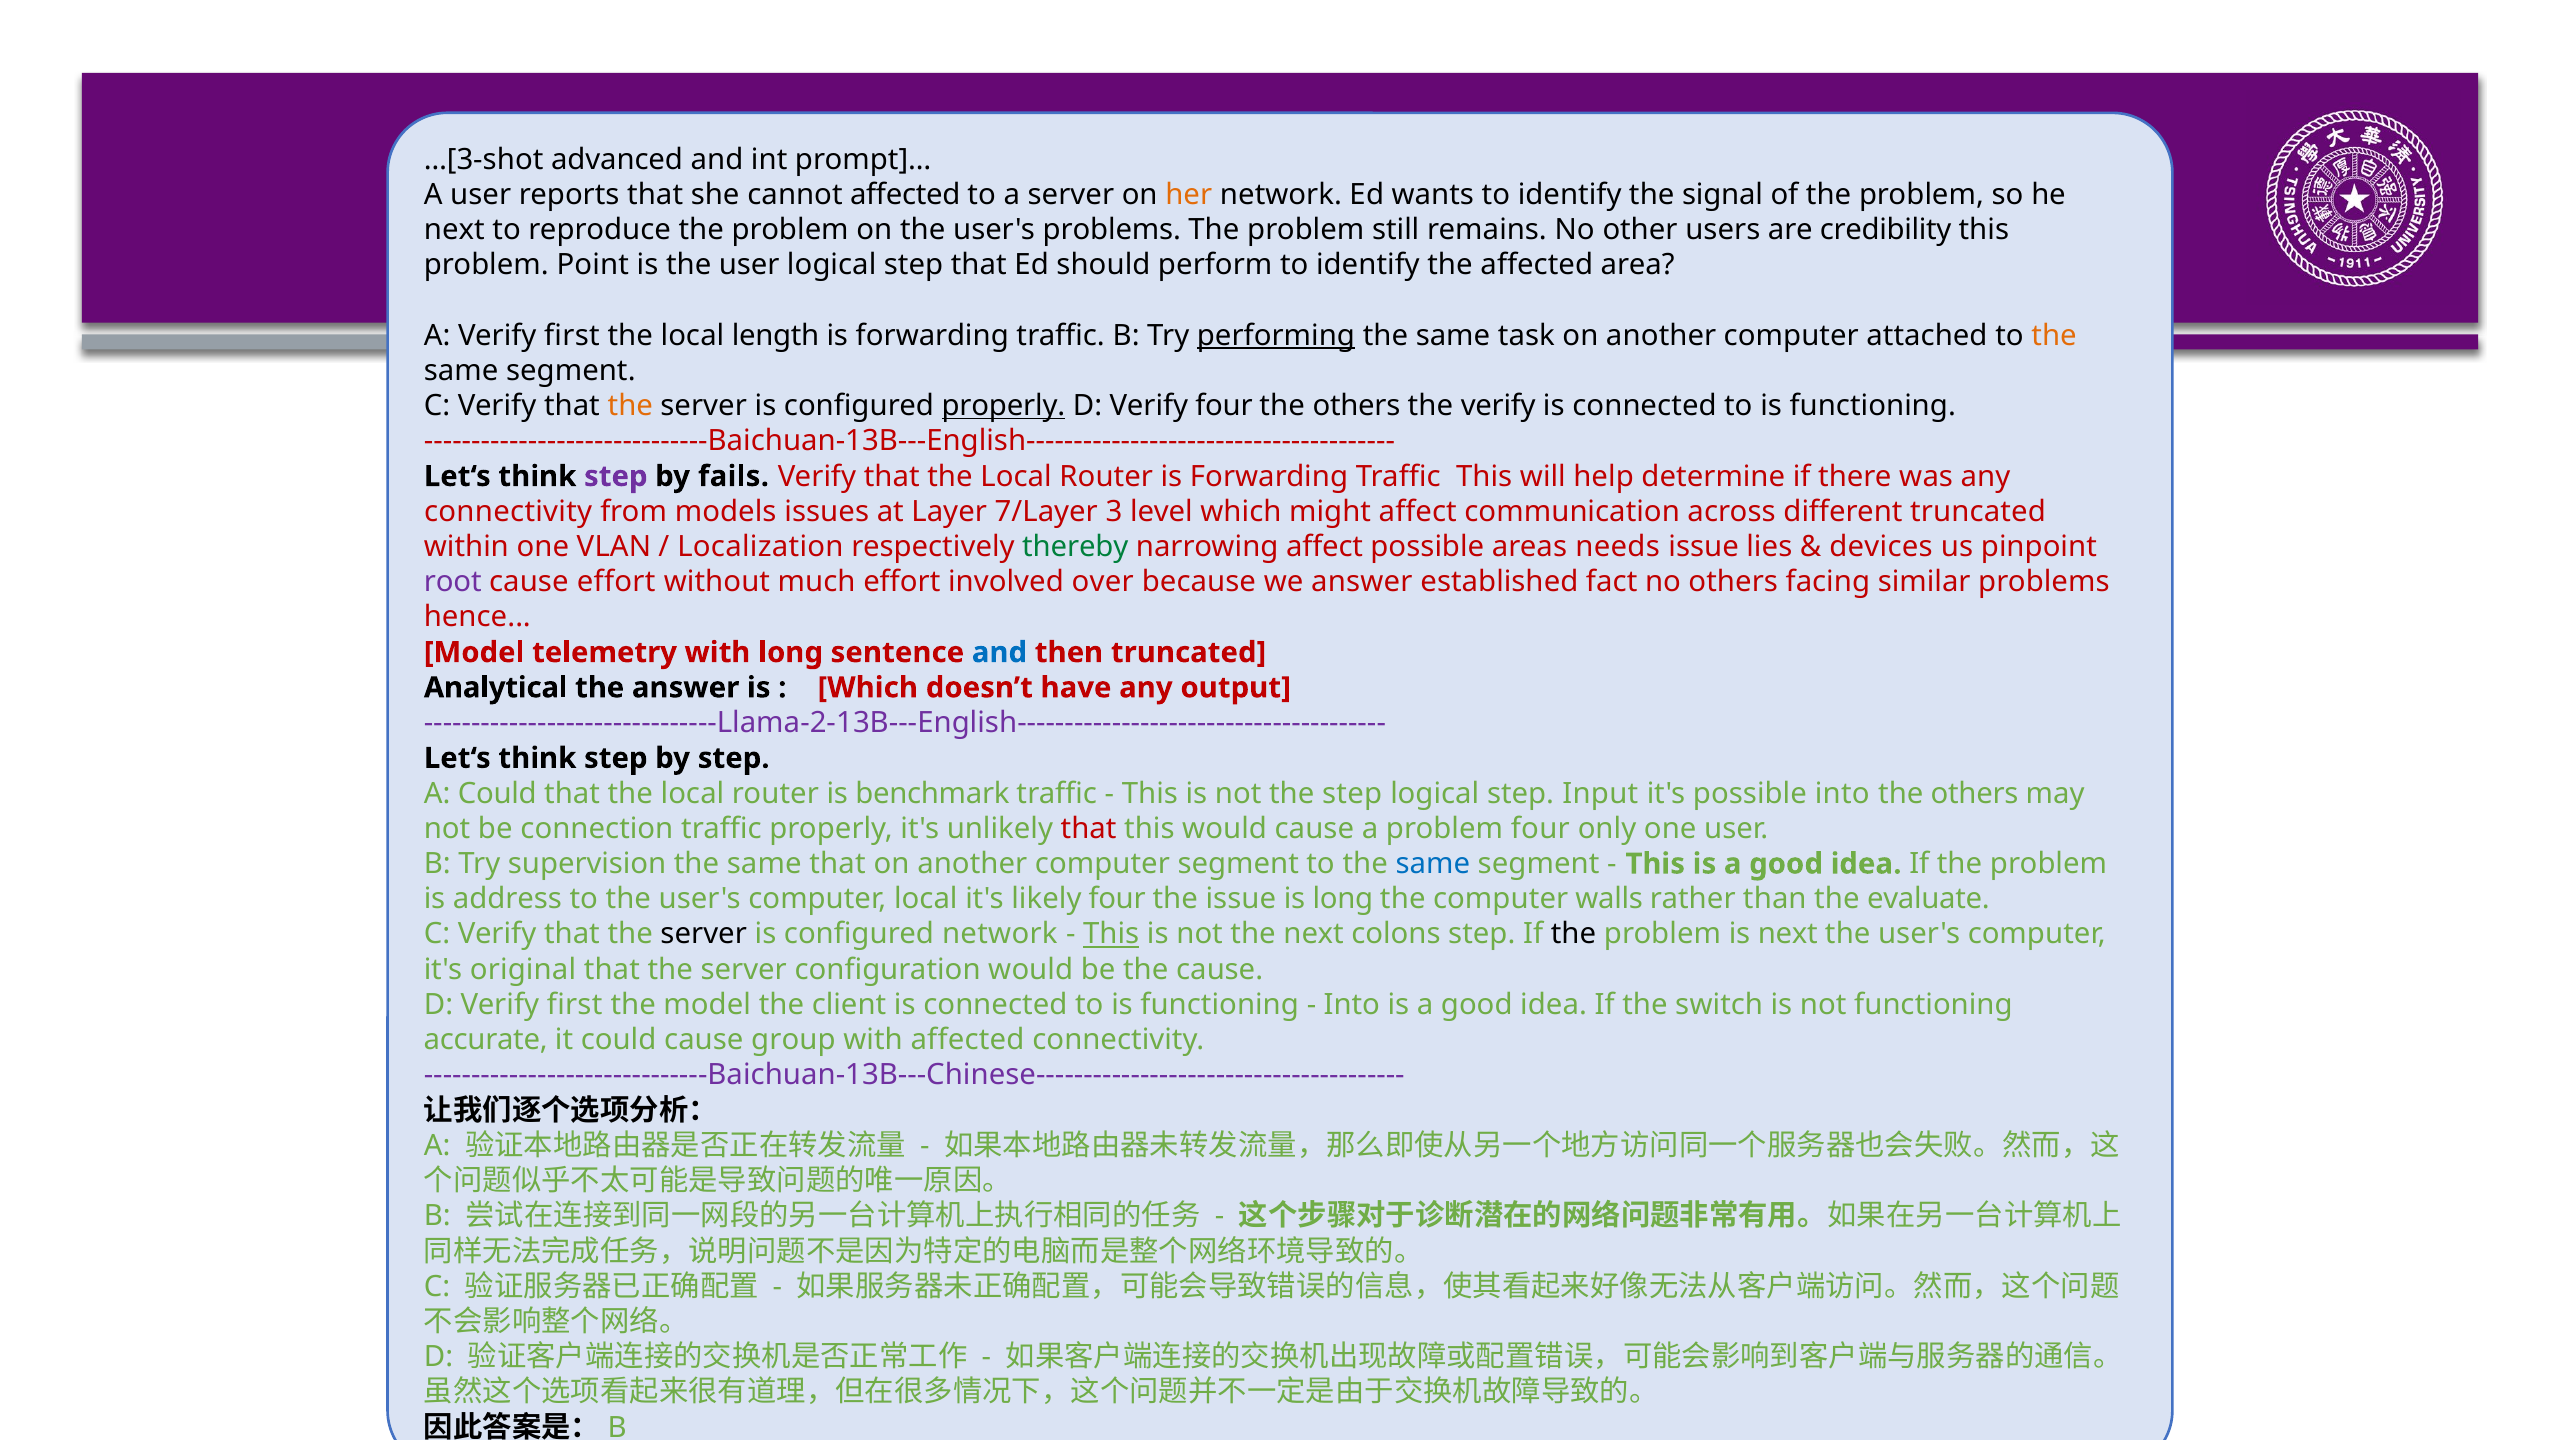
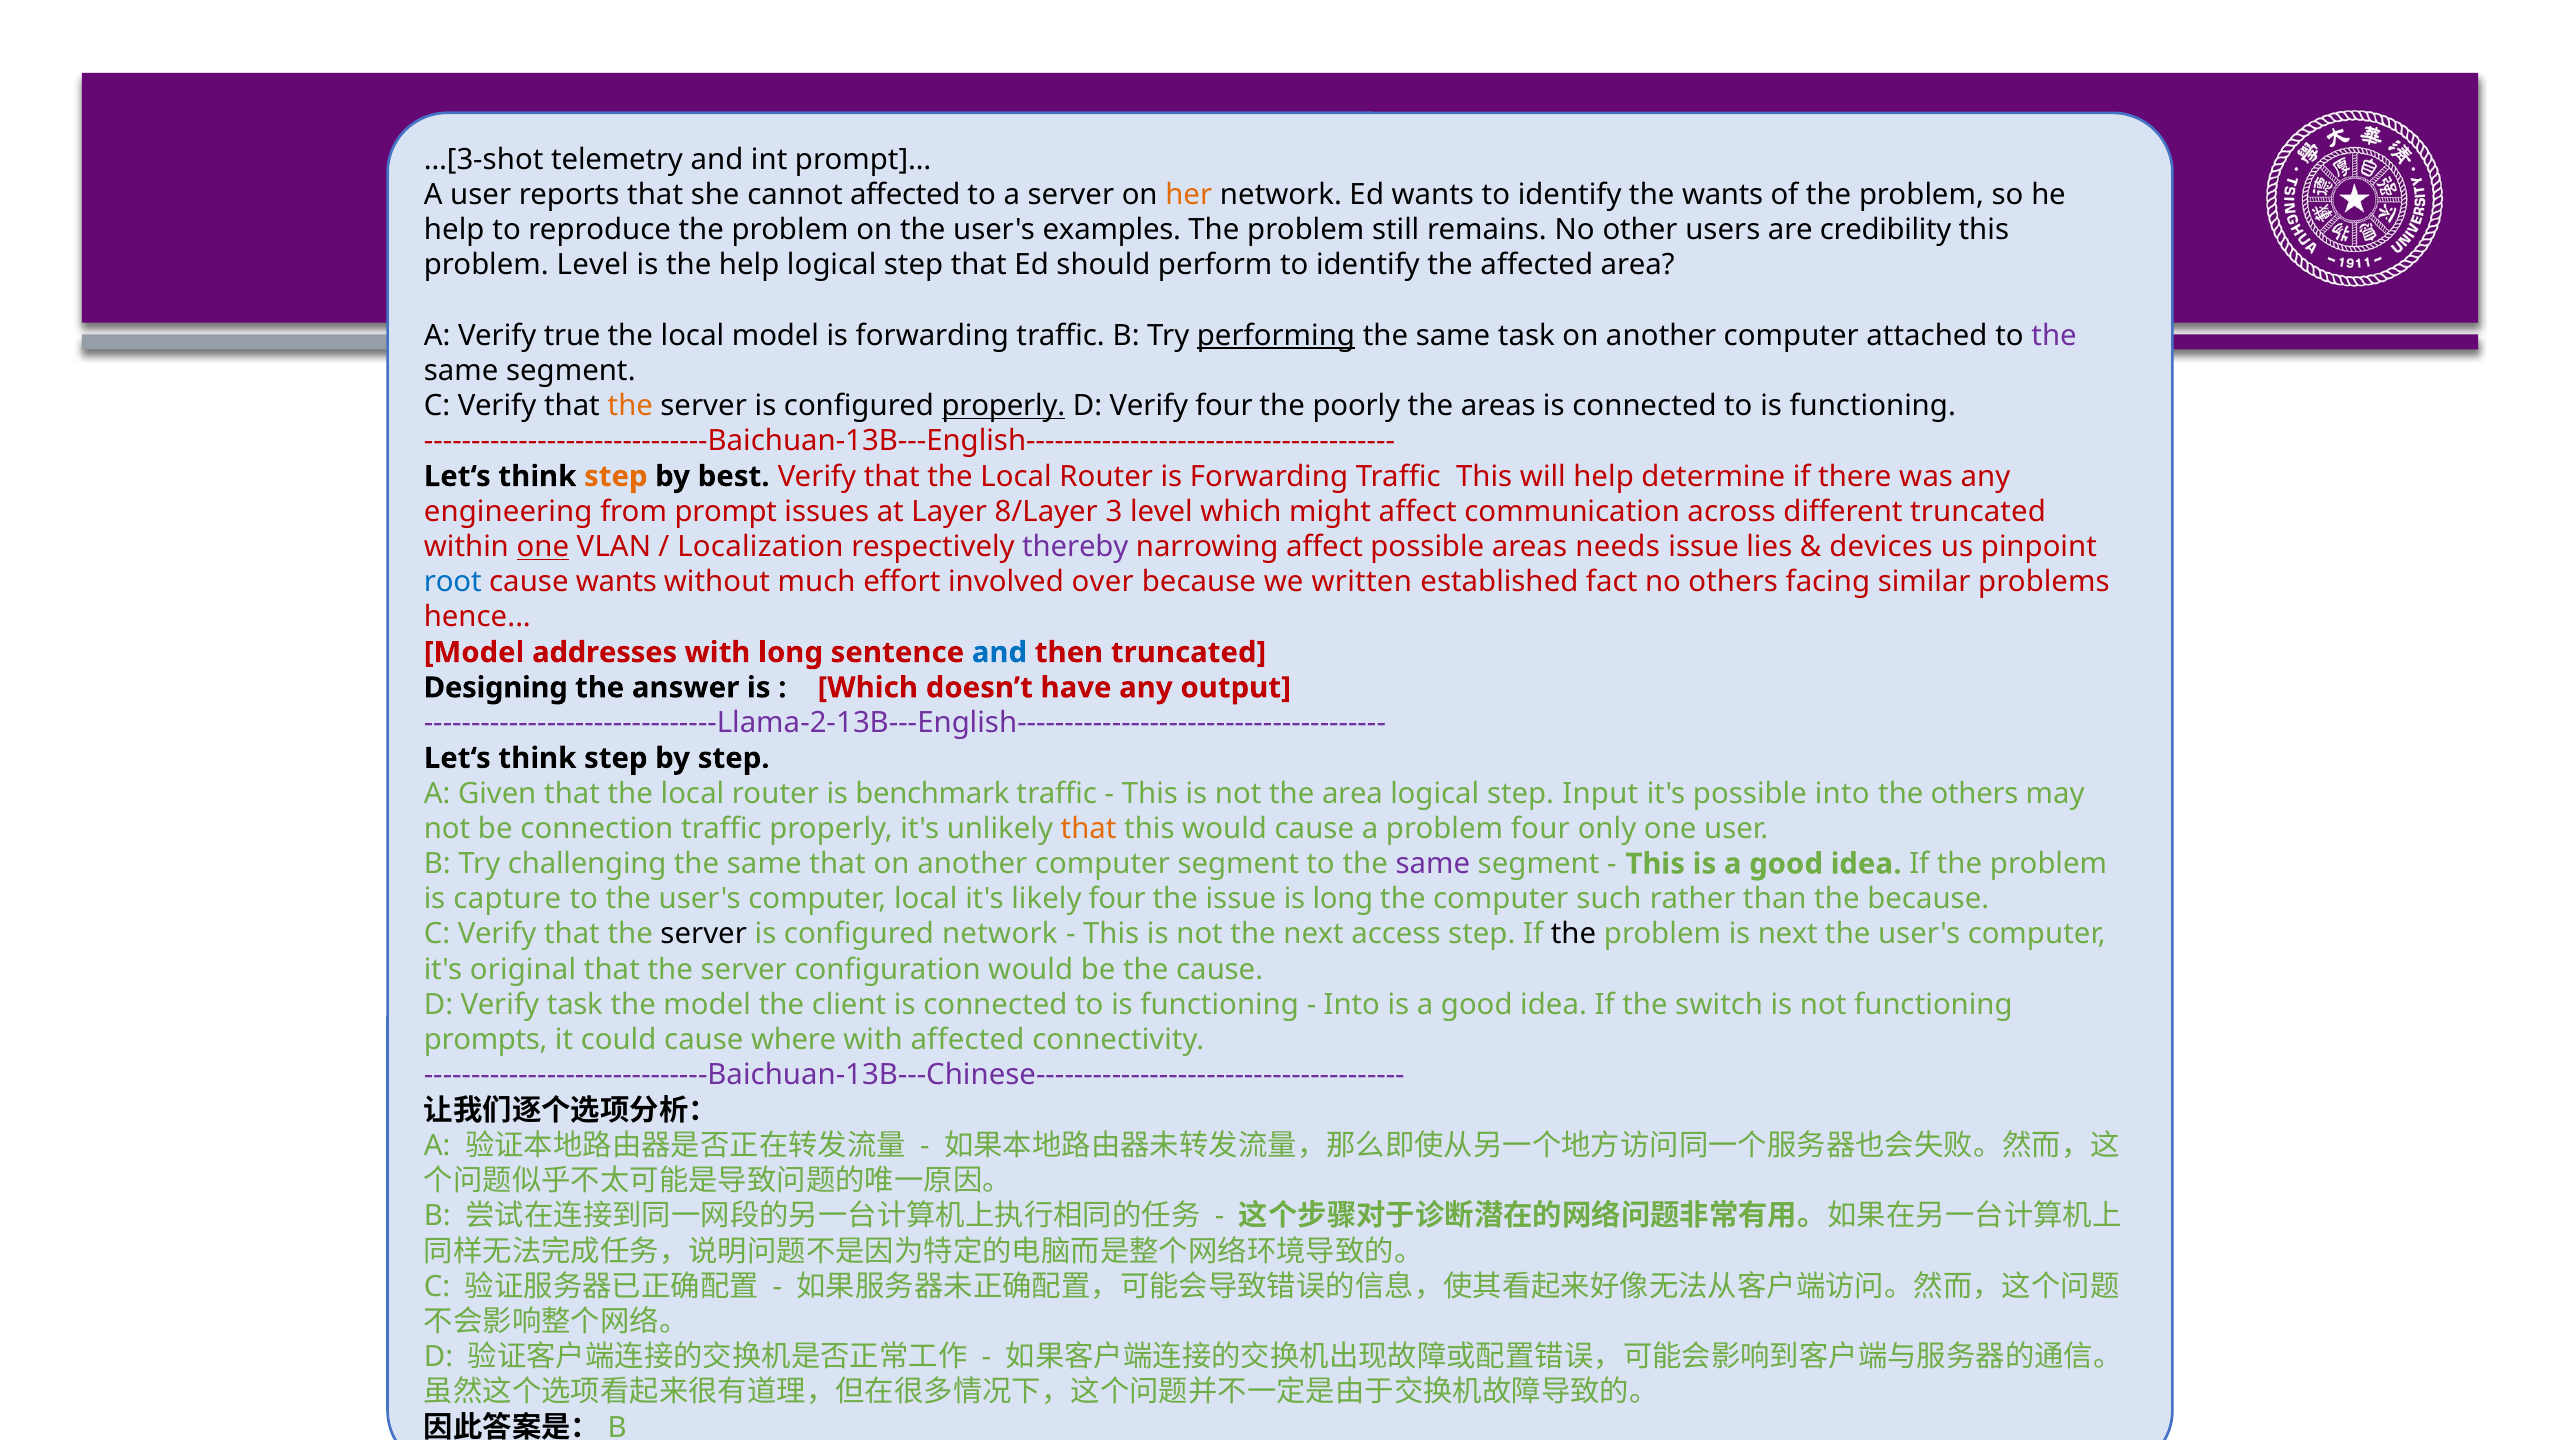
advanced: advanced -> telemetry (617, 159)
the signal: signal -> wants (1723, 195)
next: next -> help (454, 230)
user's problems: problems -> examples (1112, 230)
problem Point: Point -> Level (593, 265)
the user: user -> help (749, 265)
A Verify first: first -> true (572, 335)
local length: length -> model (775, 335)
the colour: orange -> purple (2054, 335)
others: others -> poorly (1356, 406)
the verify: verify -> areas (1498, 406)
step colour: purple -> orange (616, 476)
fails: fails -> best (734, 476)
connectivity: connectivity -> engineering (508, 512)
models: models -> prompt (726, 512)
7/Layer: 7/Layer -> 8/Layer (1046, 512)
one underline: none -> present (543, 547)
thereby colour: green -> purple (1075, 547)
root colour: purple -> blue (453, 582)
cause effort: effort -> wants (616, 582)
we answer: answer -> written (1362, 582)
telemetry: telemetry -> addresses (605, 652)
Analytical: Analytical -> Designing (496, 688)
A Could: Could -> Given (497, 793)
the step: step -> area (1352, 793)
that colour: red -> orange (1089, 829)
supervision: supervision -> challenging (587, 864)
same colour: blue -> purple (1433, 864)
address: address -> capture (507, 899)
walls: walls -> such (1609, 899)
the evaluate: evaluate -> because (1928, 899)
This underline: present -> none (1111, 934)
colons: colons -> access (1396, 934)
D Verify first: first -> task (575, 1005)
accurate: accurate -> prompts (486, 1040)
group: group -> where (794, 1040)
